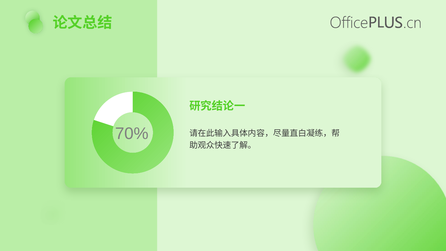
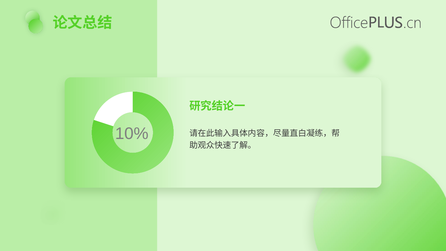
70%: 70% -> 10% (132, 134)
